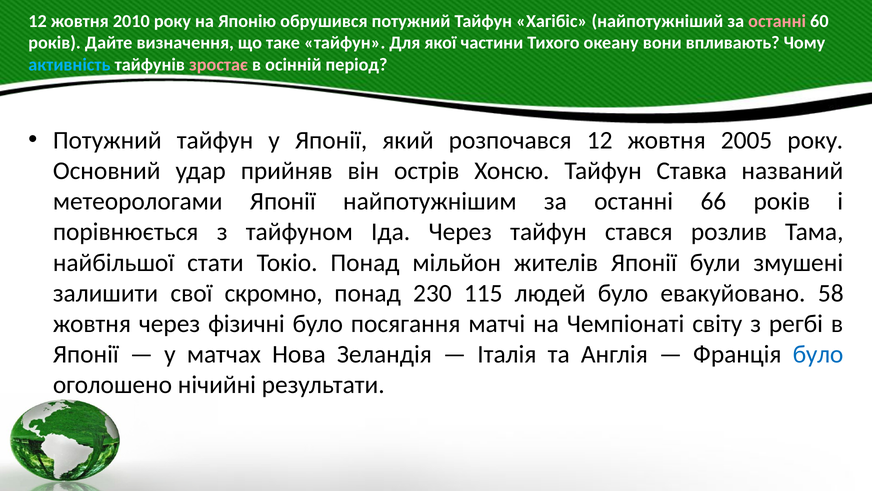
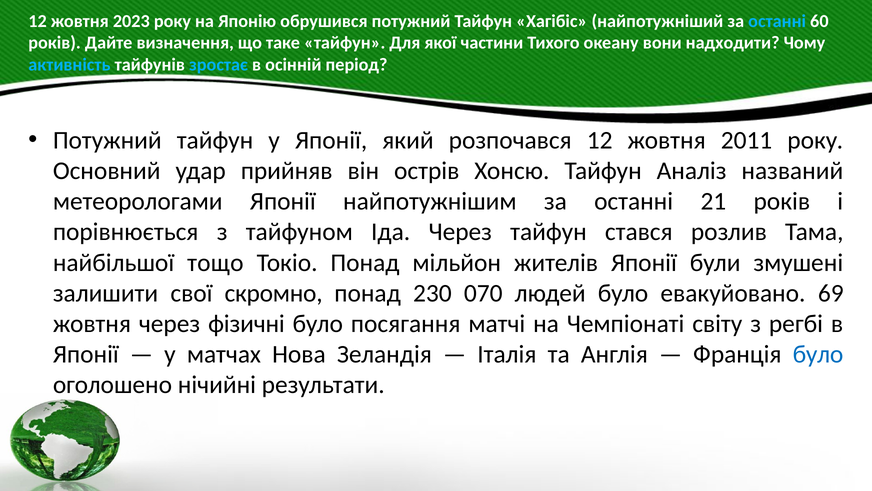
2010: 2010 -> 2023 (131, 21)
останні colour: pink -> light blue (777, 21)
впливають: впливають -> надходити (733, 43)
зростає colour: pink -> light blue (219, 65)
2005: 2005 -> 2011 (747, 140)
Ставка: Ставка -> Аналіз (692, 171)
66: 66 -> 21 (713, 201)
стати: стати -> тощо (215, 262)
115: 115 -> 070 (483, 293)
58: 58 -> 69 (831, 293)
